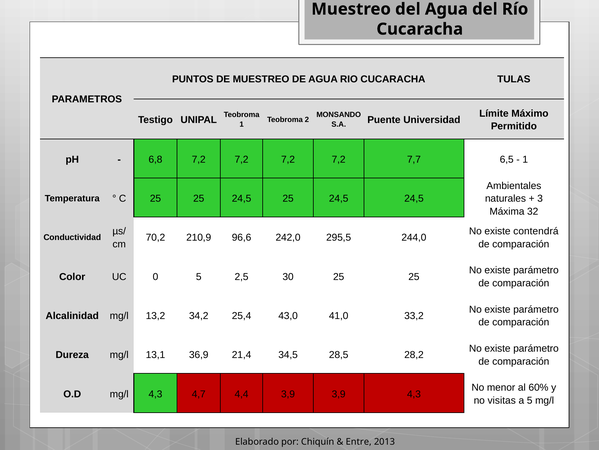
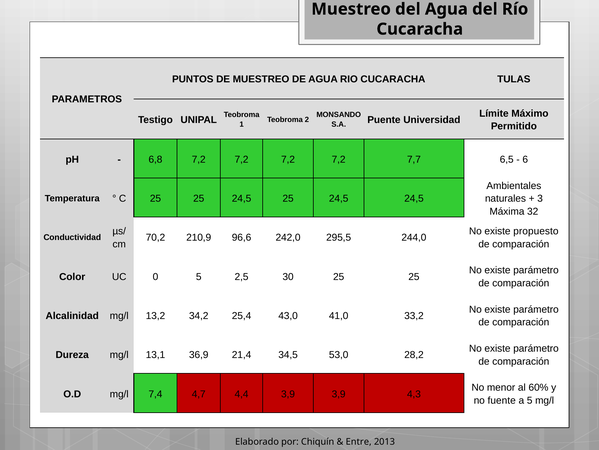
1: 1 -> 6 (525, 159)
contendrá: contendrá -> propuesto (536, 231)
28,5: 28,5 -> 53,0 (339, 354)
mg/l 4,3: 4,3 -> 7,4 (155, 393)
visitas: visitas -> fuente (502, 400)
